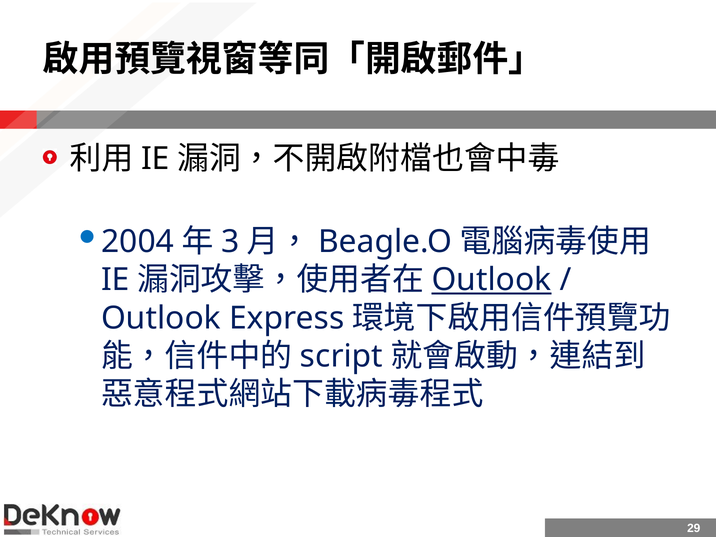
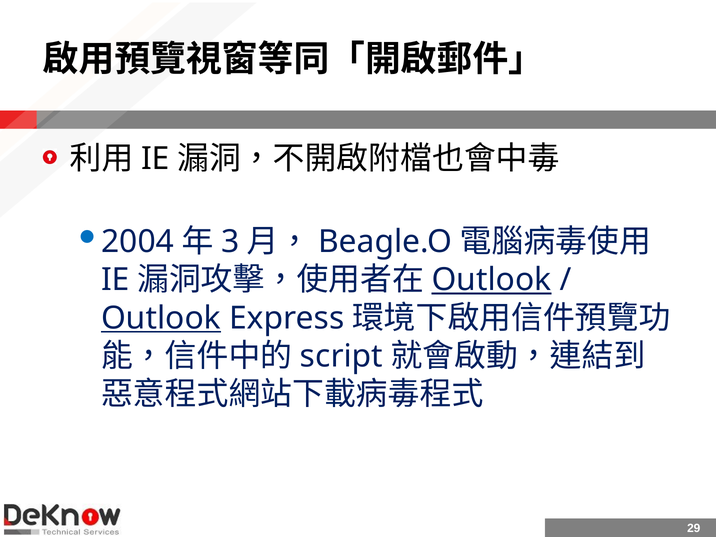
Outlook underline: none -> present (161, 318)
